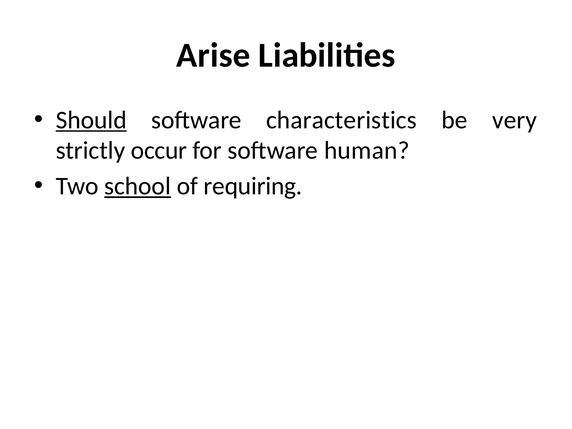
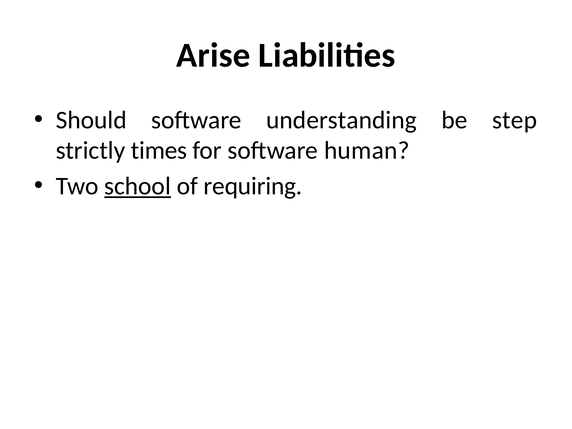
Should underline: present -> none (91, 120)
characteristics: characteristics -> understanding (341, 120)
very: very -> step (515, 120)
occur: occur -> times (159, 151)
